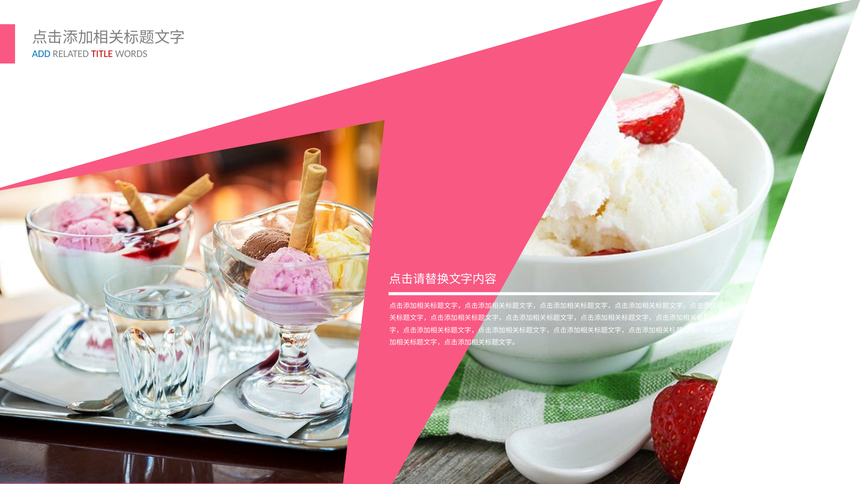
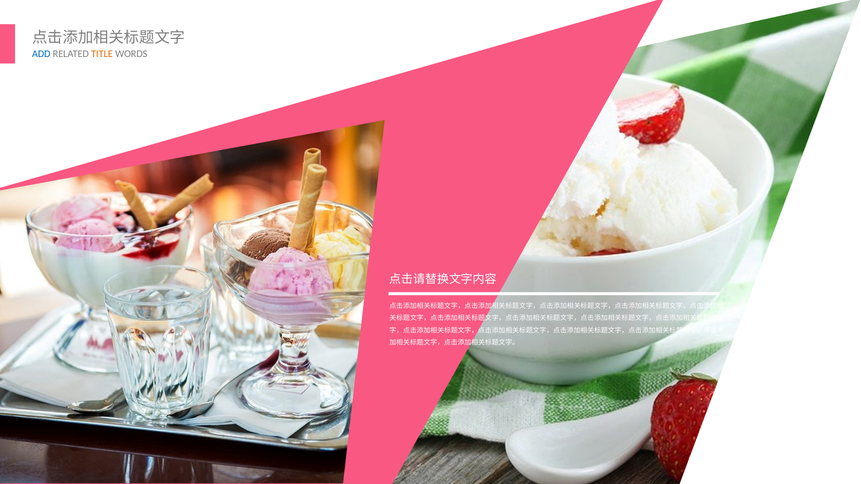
TITLE colour: red -> orange (102, 54)
